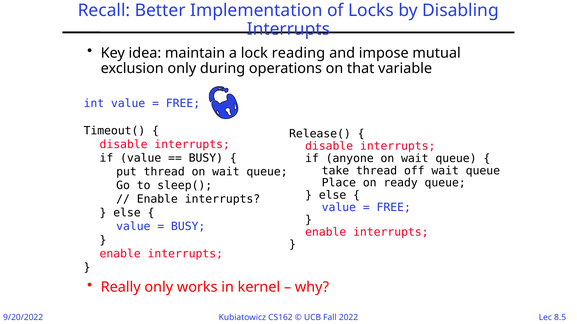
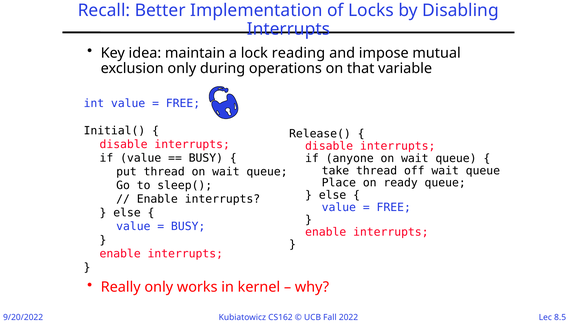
Timeout(: Timeout( -> Initial( (114, 131)
